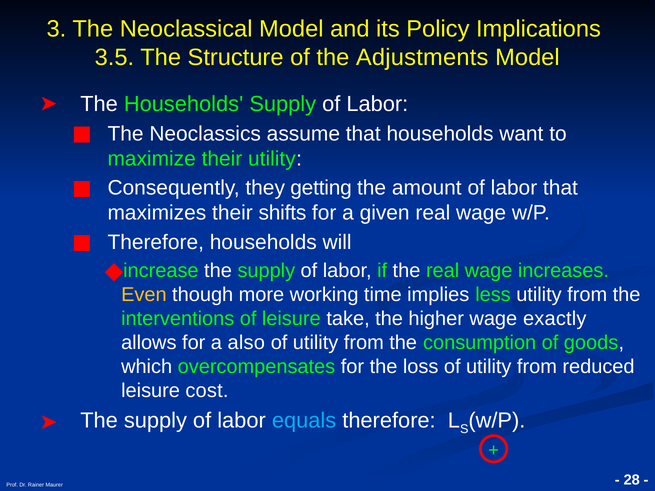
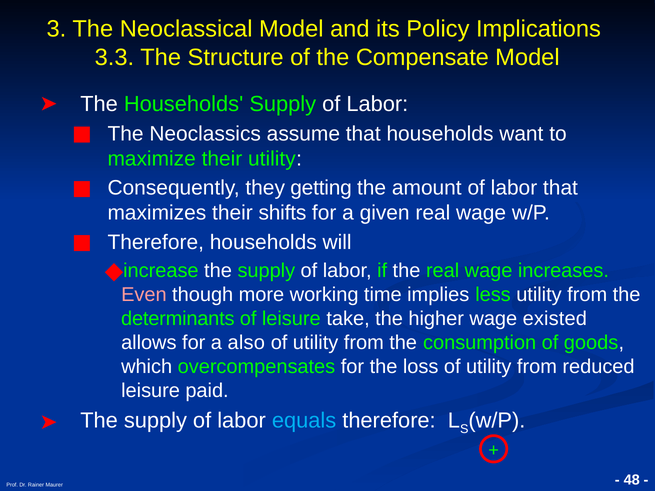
3.5: 3.5 -> 3.3 (114, 57)
Adjustments: Adjustments -> Compensate (422, 57)
Even colour: yellow -> pink (144, 295)
interventions: interventions -> determinants (178, 319)
exactly: exactly -> existed (555, 319)
cost: cost -> paid (207, 391)
28: 28 -> 48 (632, 480)
